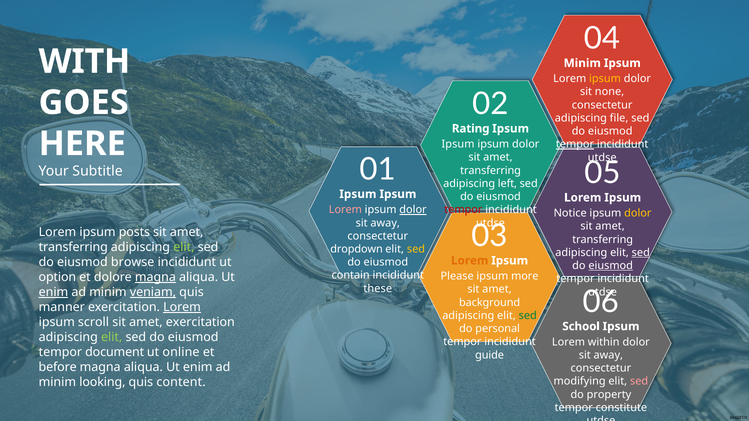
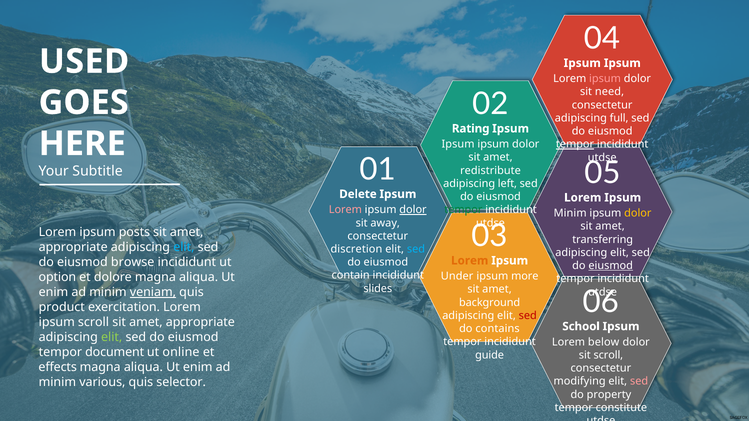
WITH: WITH -> USED (84, 62)
Minim: Minim -> Ipsum (582, 63)
ipsum colour: yellow -> pink (605, 79)
none: none -> need (610, 92)
file: file -> full (619, 118)
transferring: transferring -> redistribute (490, 171)
Ipsum: Ipsum -> Delete (358, 194)
tempor colour: red -> green (463, 210)
Notice: Notice -> Minim (570, 213)
transferring: transferring -> appropriate (73, 247)
elit colour: light green -> light blue (184, 247)
dropdown: dropdown -> discretion (356, 249)
sed colour: yellow -> light blue (416, 249)
sed underline: present -> none (641, 253)
Please: Please -> Under (457, 276)
magna underline: present -> none (155, 277)
these: these -> slides (378, 289)
enim underline: present -> none (53, 292)
manner: manner -> product (62, 307)
Lorem underline: present -> none (182, 307)
sed colour: green -> red (528, 316)
exercitation: exercitation -> appropriate (200, 322)
personal: personal -> contains (498, 329)
within: within -> below (604, 342)
away: away -> scroll (608, 355)
before: before -> effects (58, 367)
looking: looking -> various (102, 382)
content: content -> selector (181, 382)
